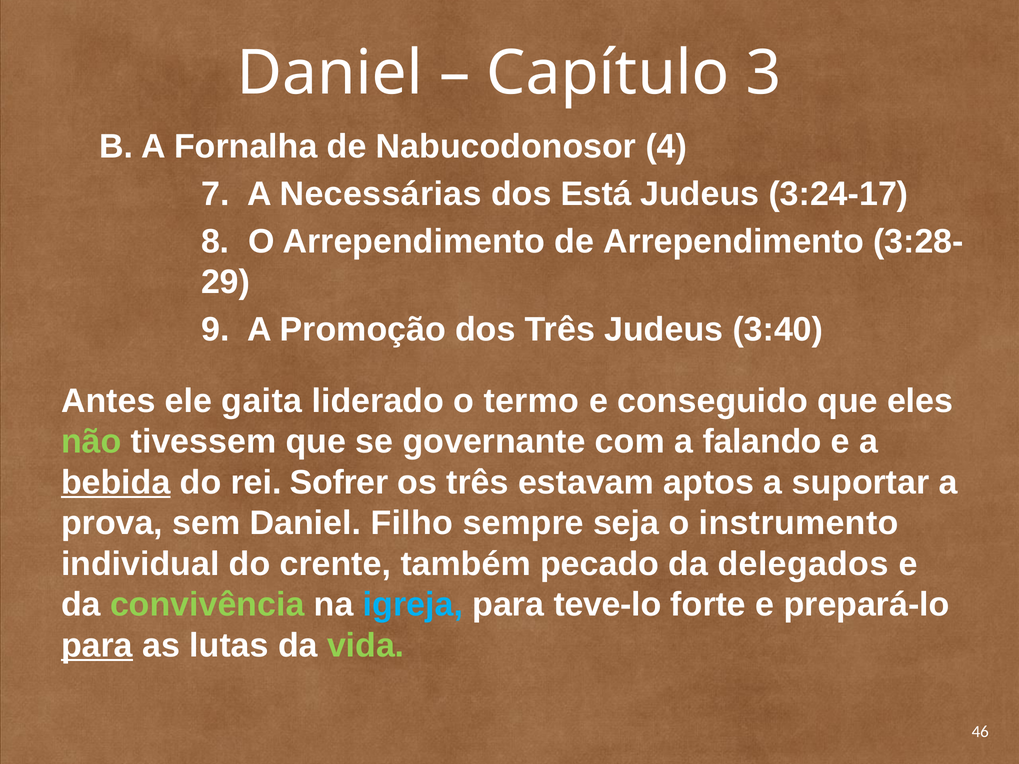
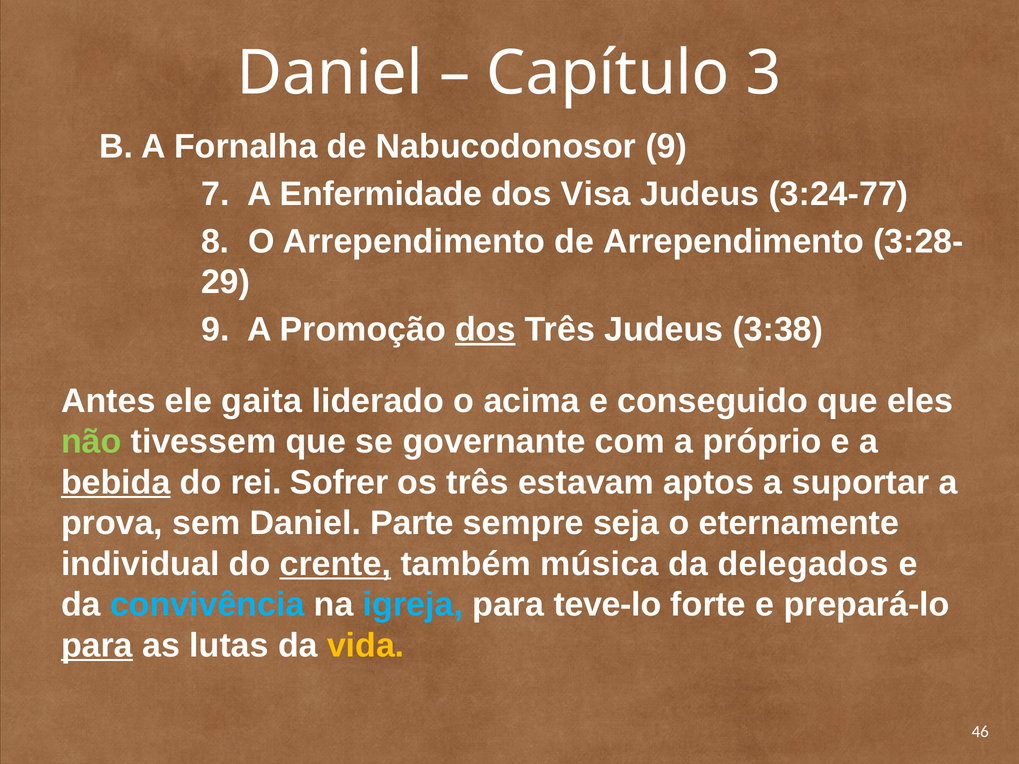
Nabucodonosor 4: 4 -> 9 (666, 146)
Necessárias: Necessárias -> Enfermidade (381, 194)
Está: Está -> Visa (596, 194)
3:24-17: 3:24-17 -> 3:24-77 (838, 194)
dos underline: none -> present (485, 330)
3:40: 3:40 -> 3:38 (778, 330)
termo: termo -> acima (532, 401)
falando: falando -> próprio (762, 442)
Filho: Filho -> Parte (412, 523)
instrumento: instrumento -> eternamente (799, 523)
crente underline: none -> present (335, 564)
pecado: pecado -> música (599, 564)
convivência colour: light green -> light blue (207, 605)
vida colour: light green -> yellow (366, 646)
